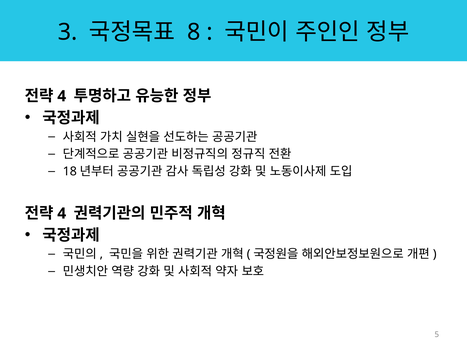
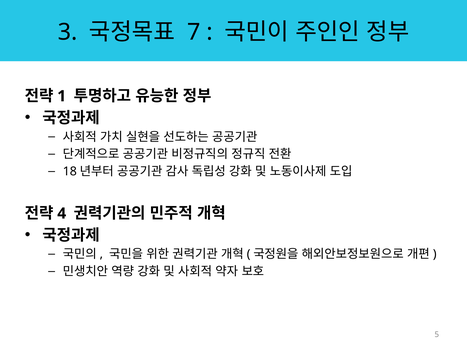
8: 8 -> 7 (194, 32)
4: 4 -> 1 (62, 96)
